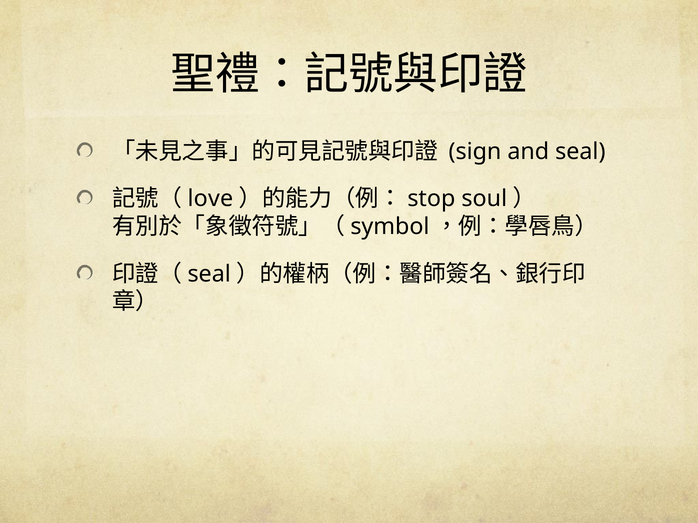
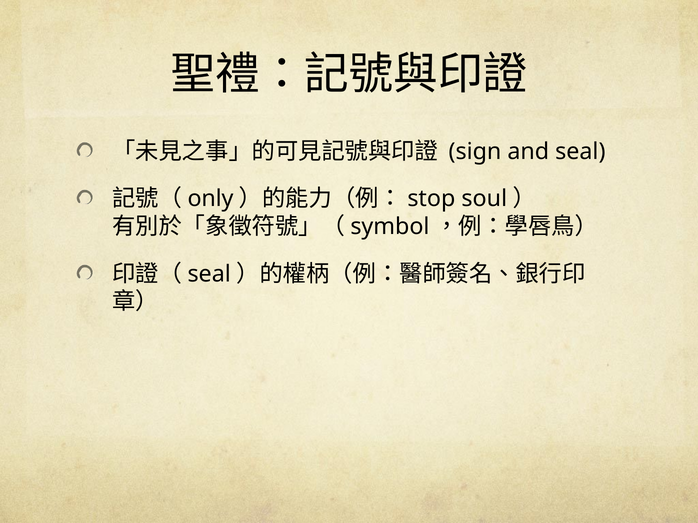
love: love -> only (211, 199)
